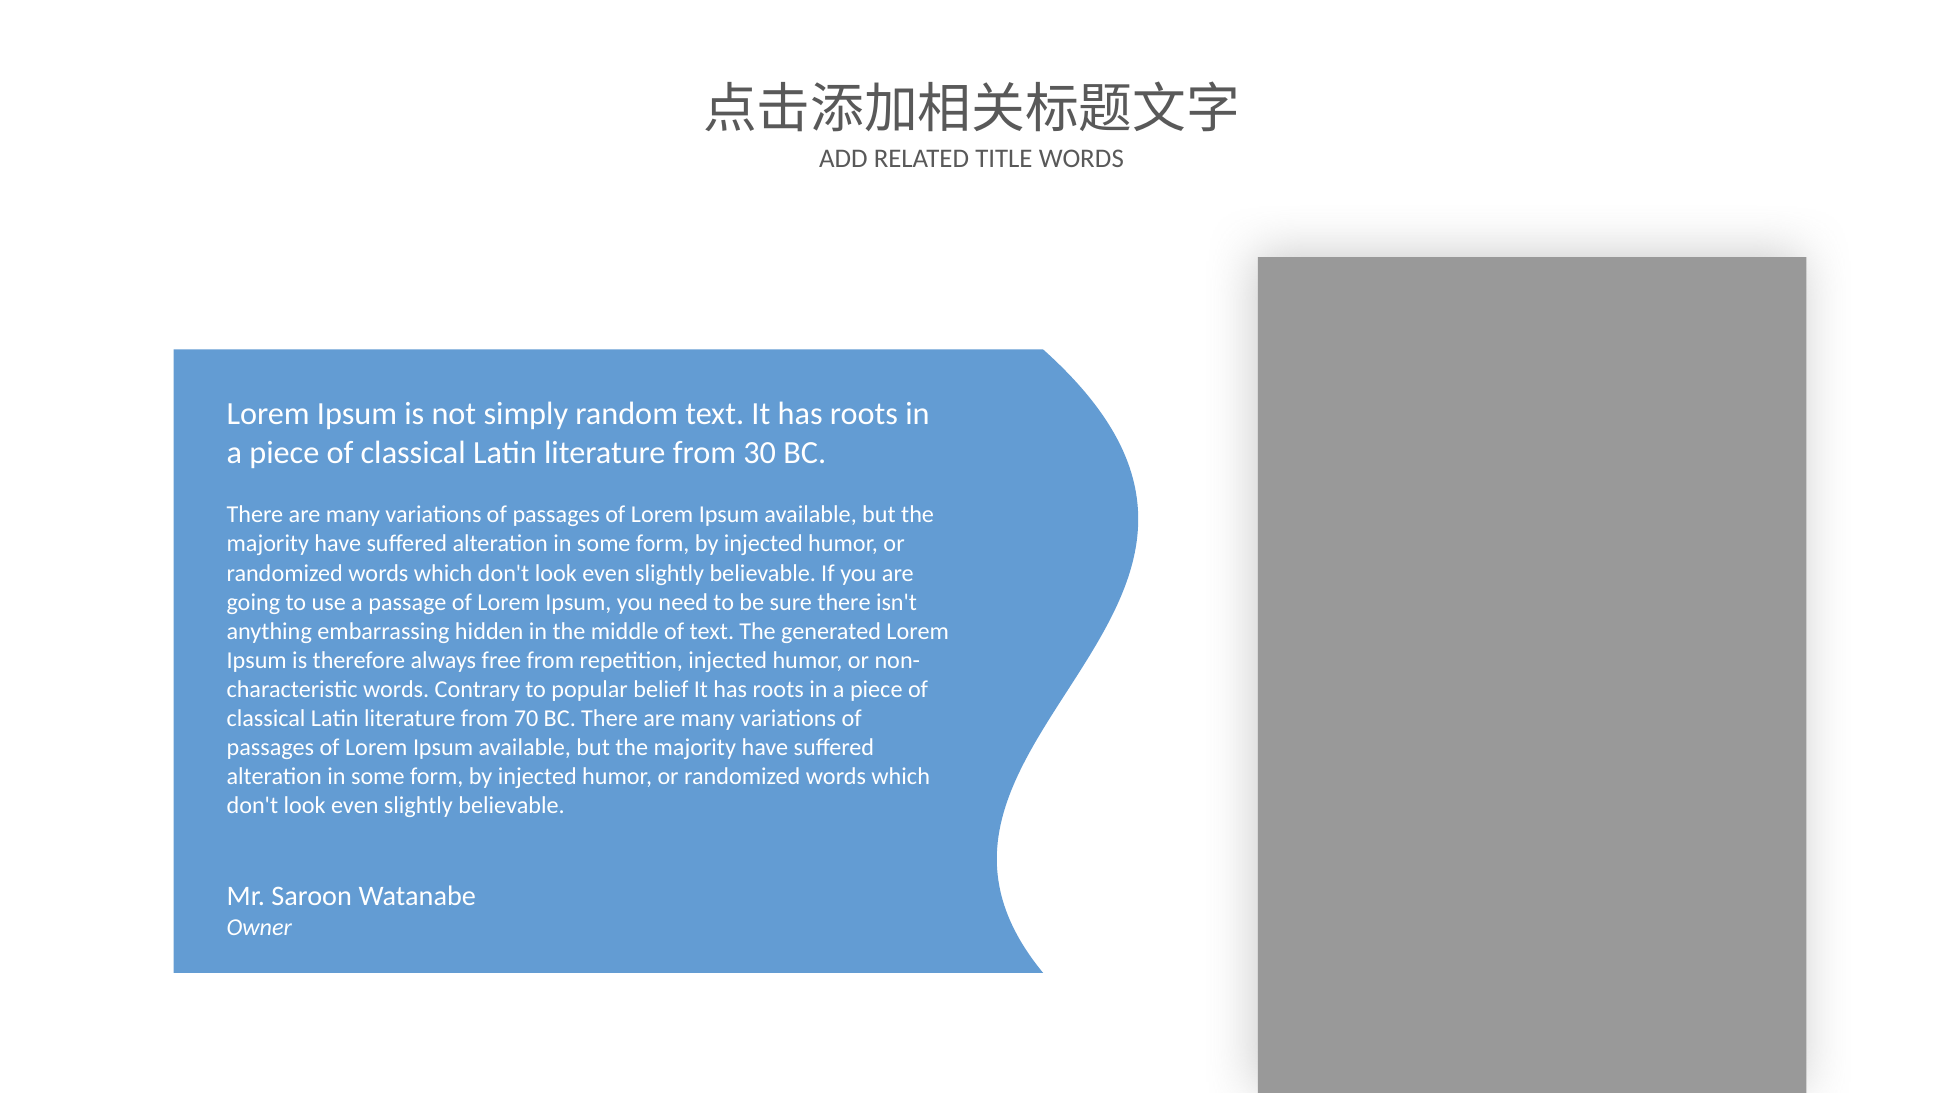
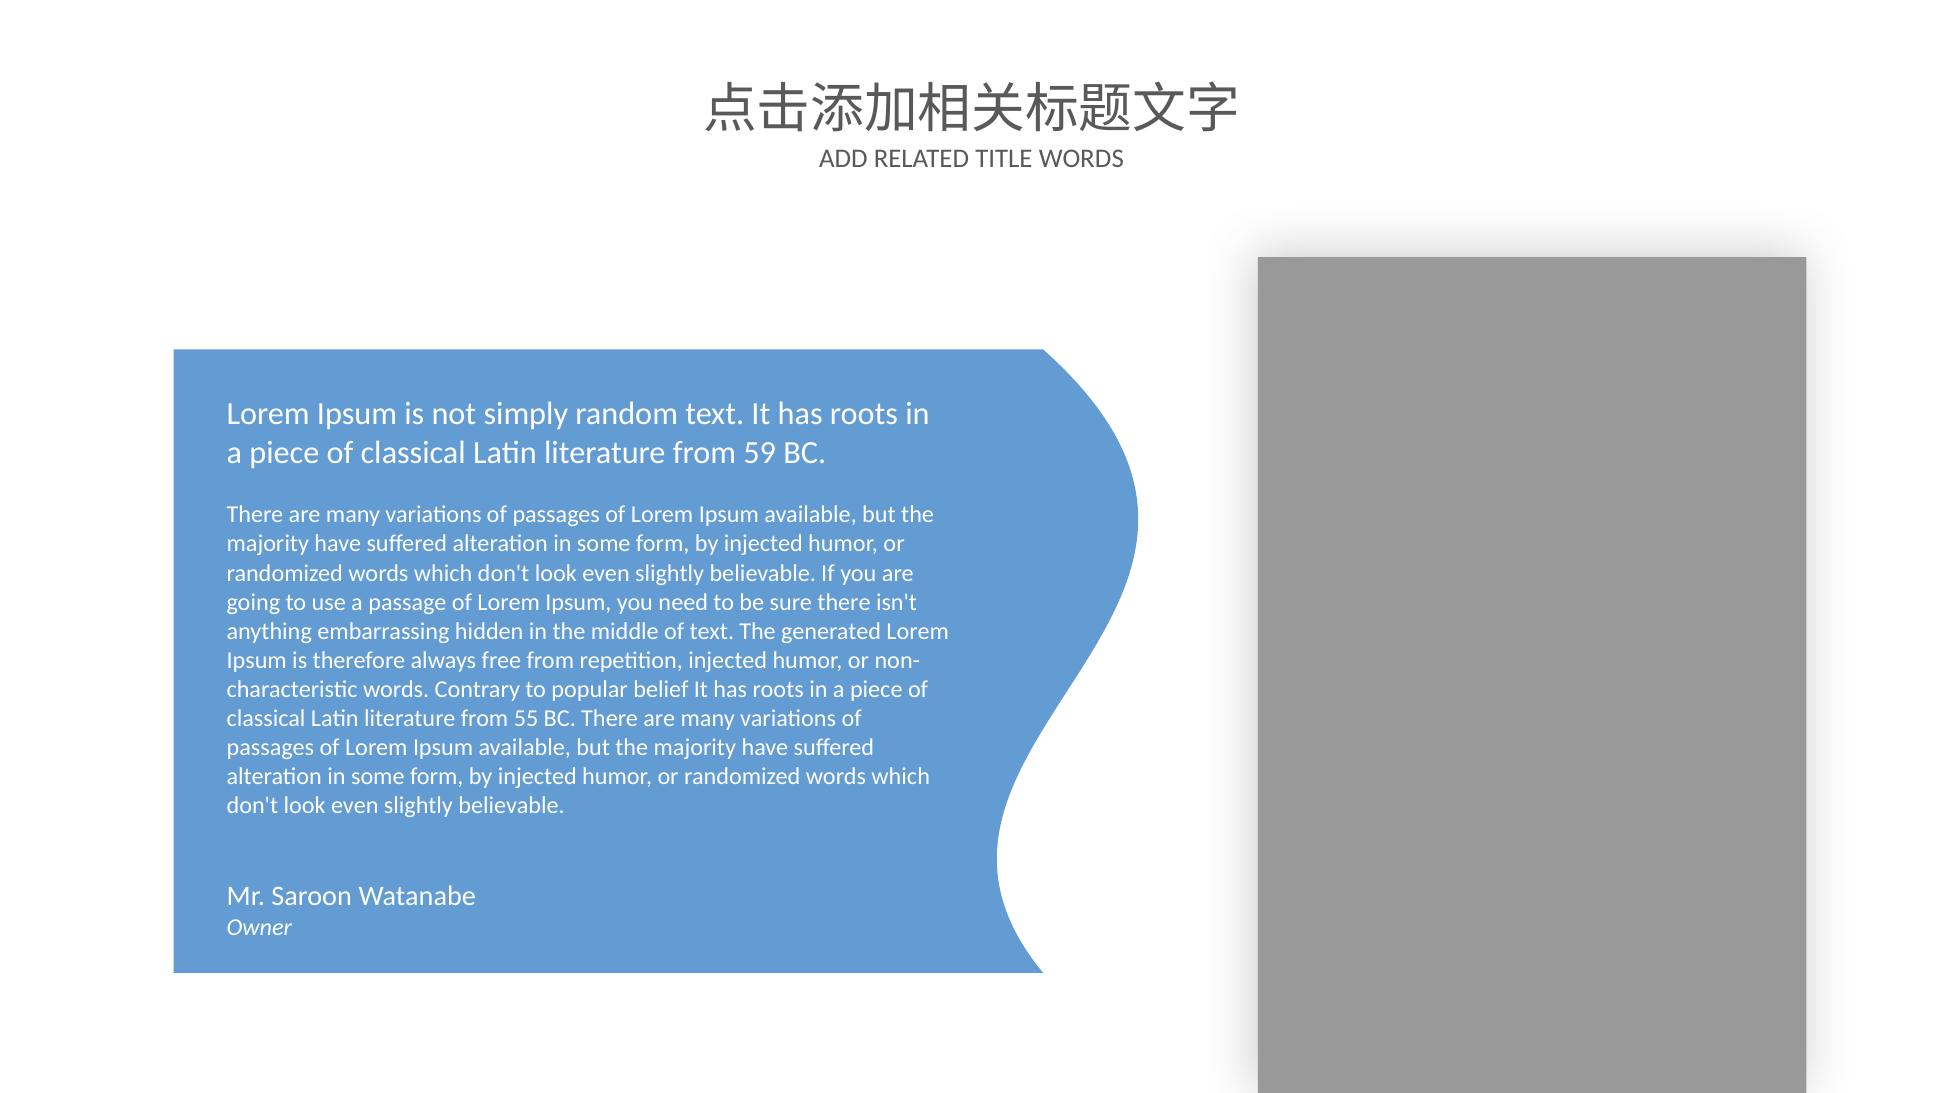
30: 30 -> 59 (760, 452)
70: 70 -> 55 (526, 719)
